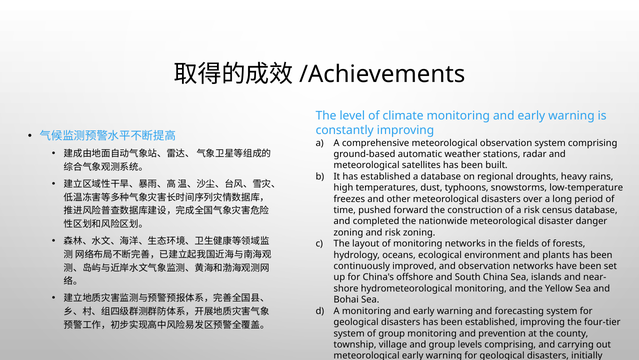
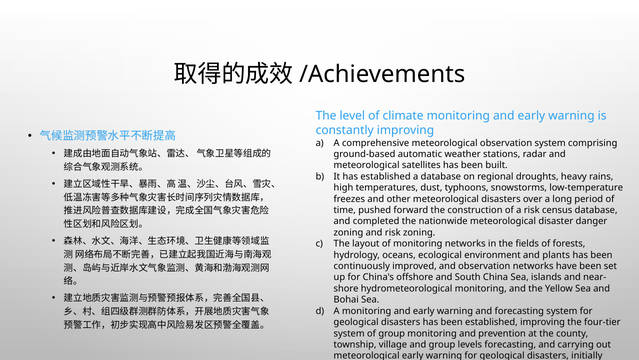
levels comprising: comprising -> forecasting (510, 344)
